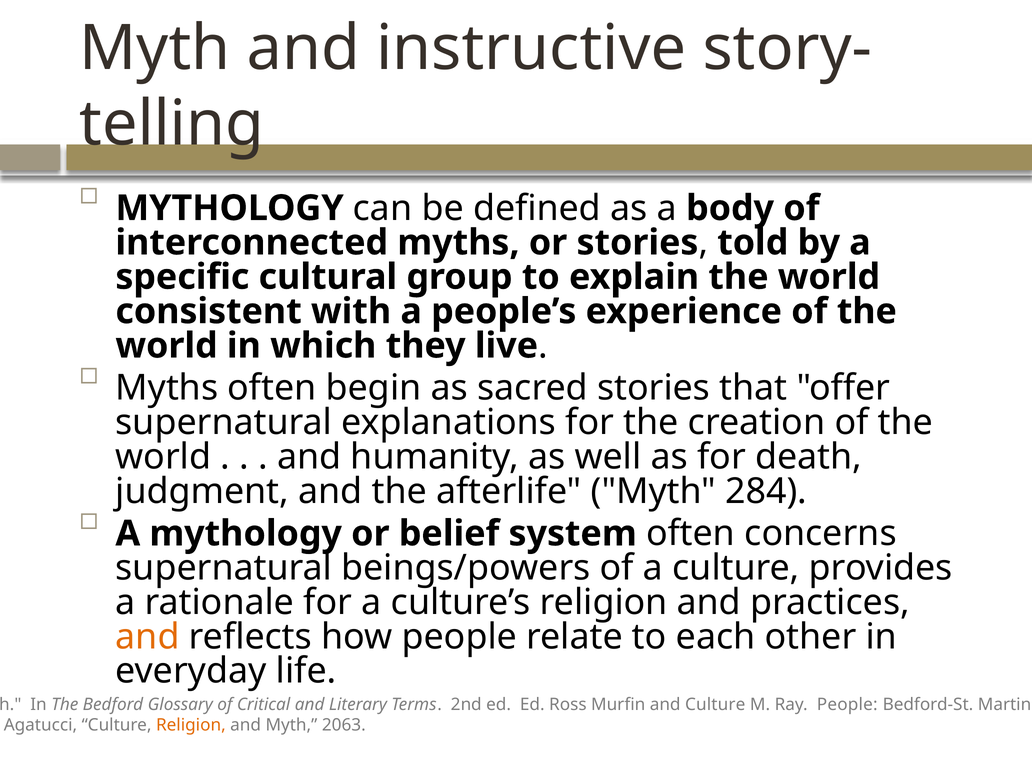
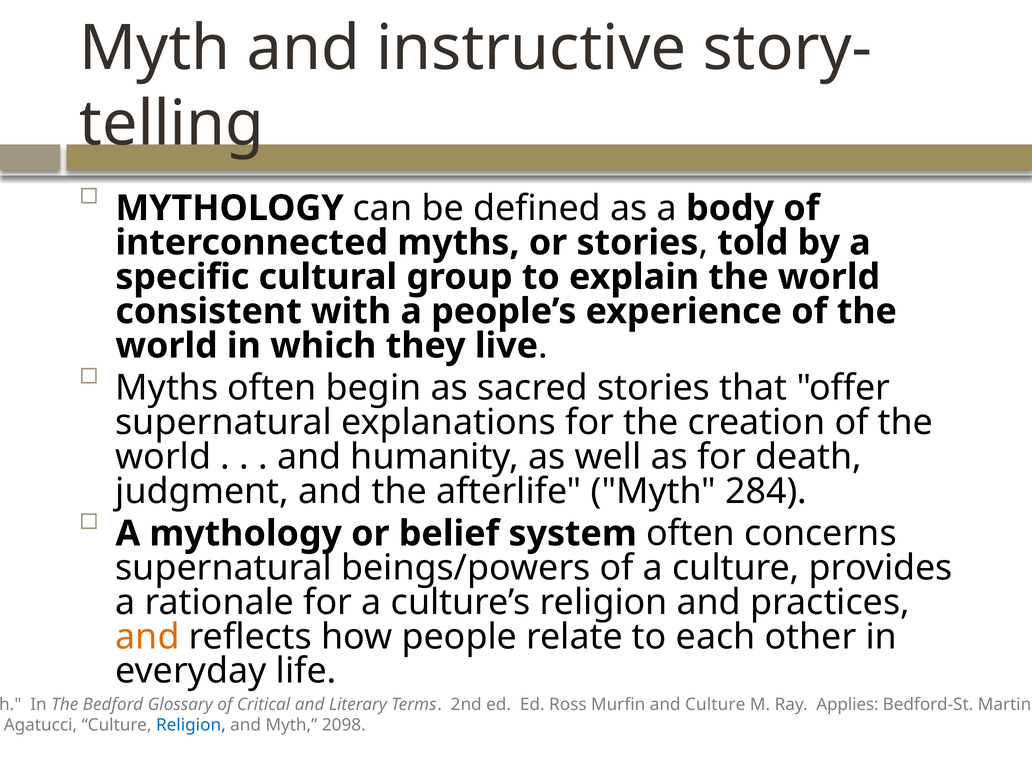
Ray People: People -> Applies (847, 705)
Religion colour: orange -> blue (191, 725)
2063: 2063 -> 2098 (344, 725)
